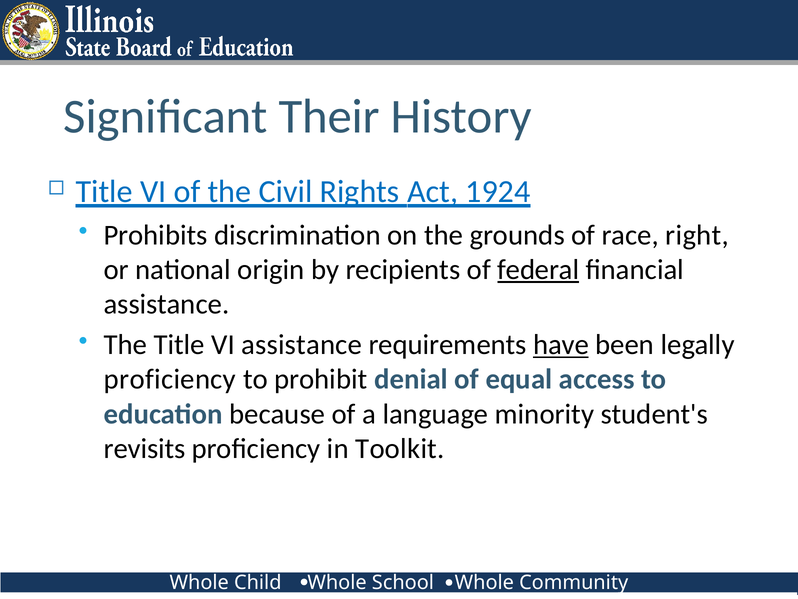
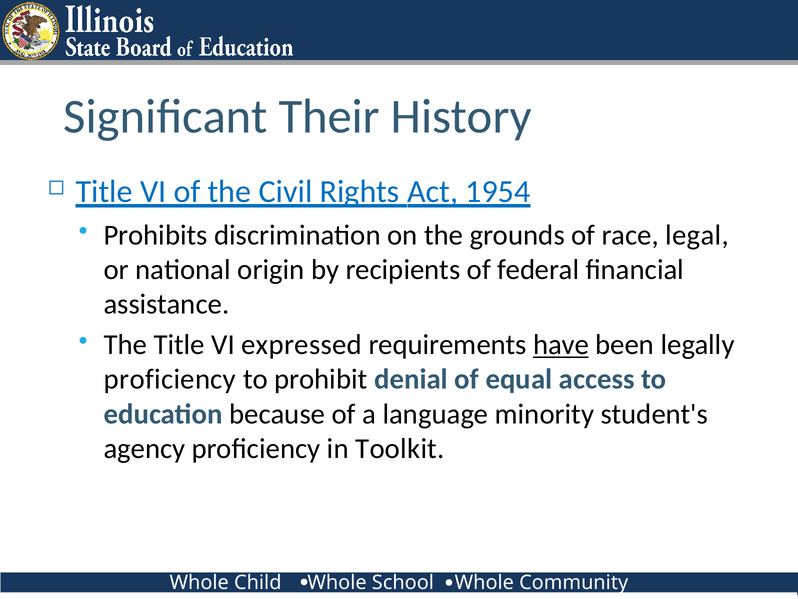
1924: 1924 -> 1954 (498, 192)
right: right -> legal (697, 235)
federal underline: present -> none (538, 269)
VI assistance: assistance -> expressed (302, 345)
revisits: revisits -> agency (144, 448)
